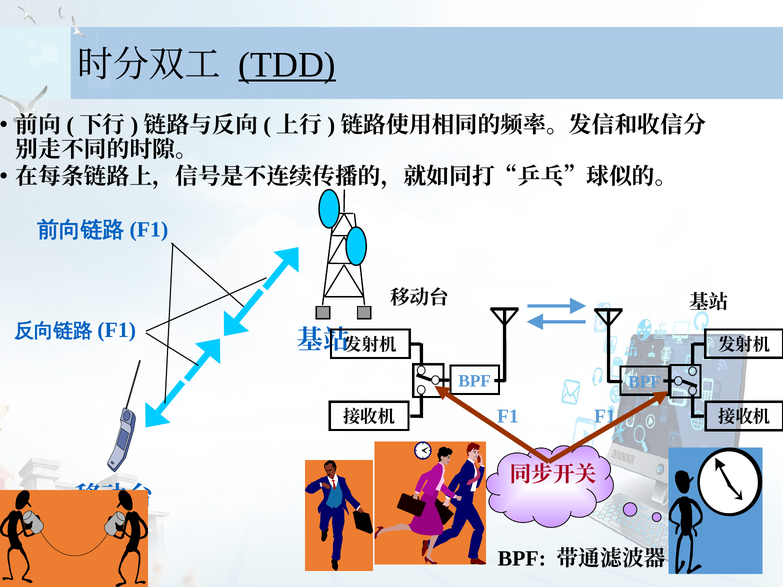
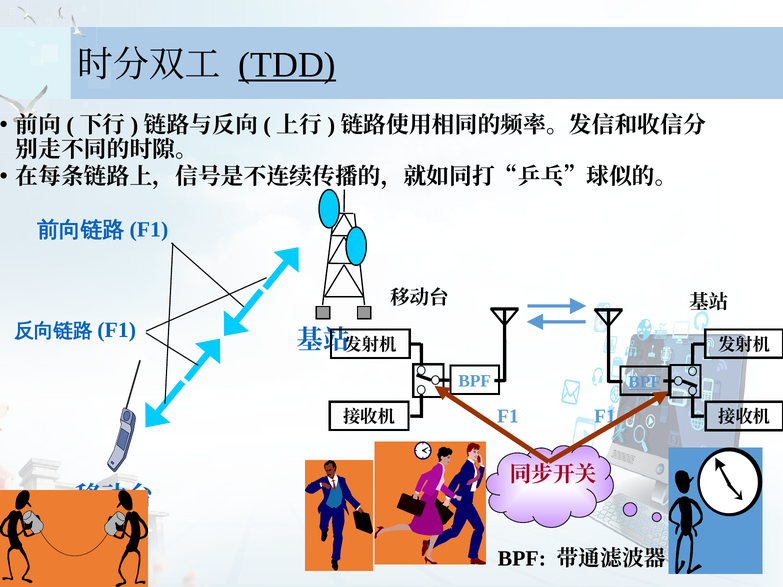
BPF underline: none -> present (645, 382)
